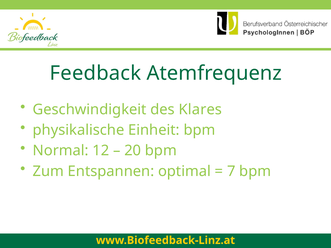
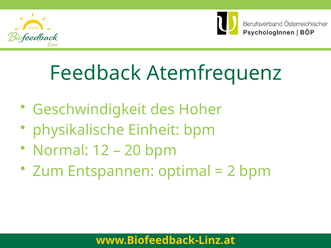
Klares: Klares -> Hoher (200, 110)
7: 7 -> 2 (231, 171)
